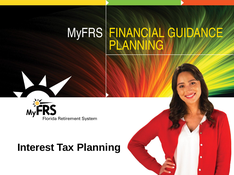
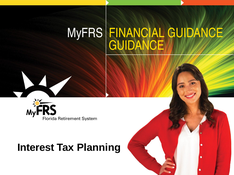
PLANNING: PLANNING -> GUIDANCE (136, 46)
